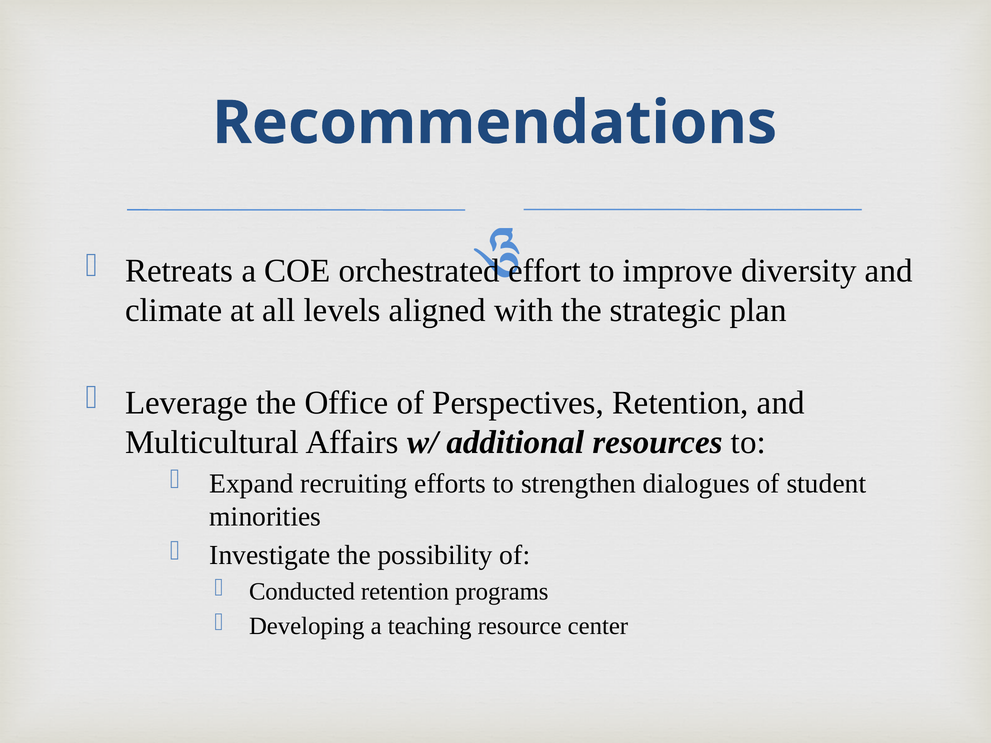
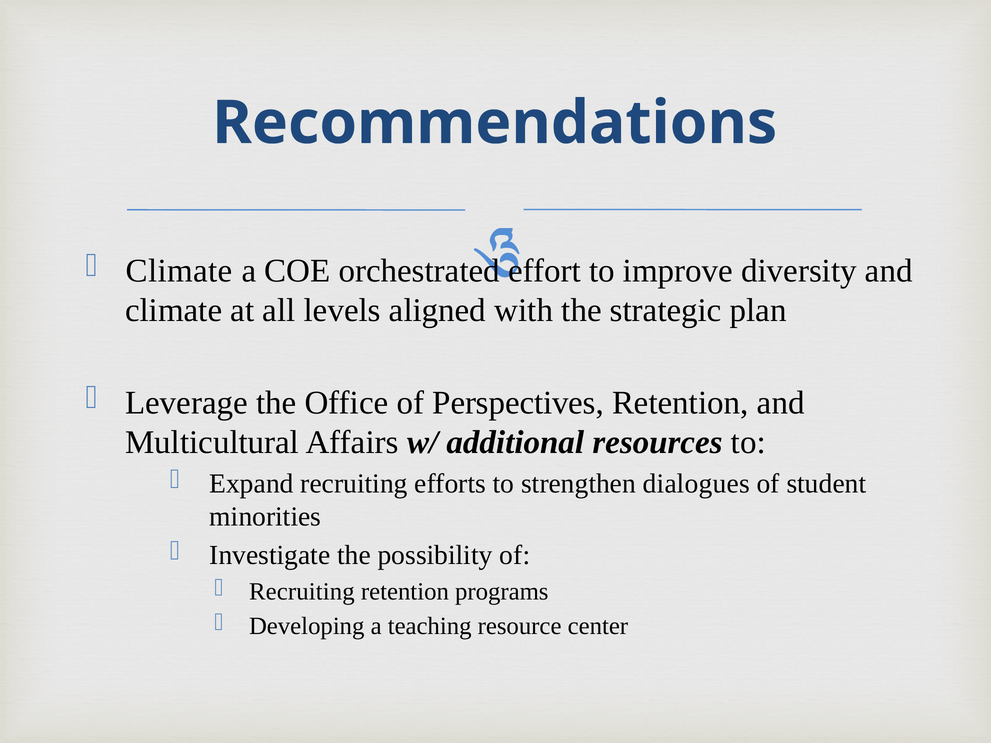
Retreats: Retreats -> Climate (179, 271)
Conducted: Conducted -> Recruiting (302, 592)
